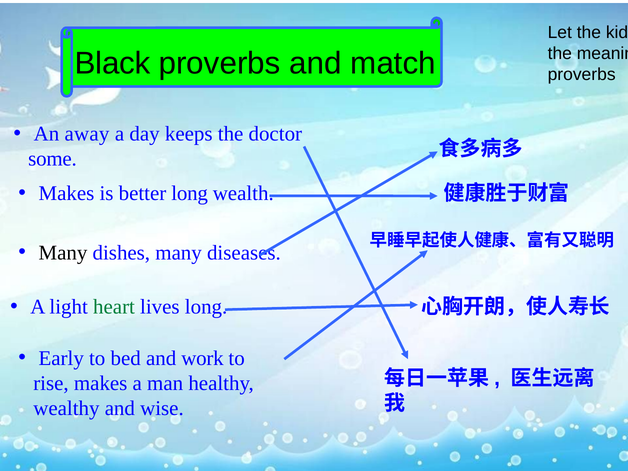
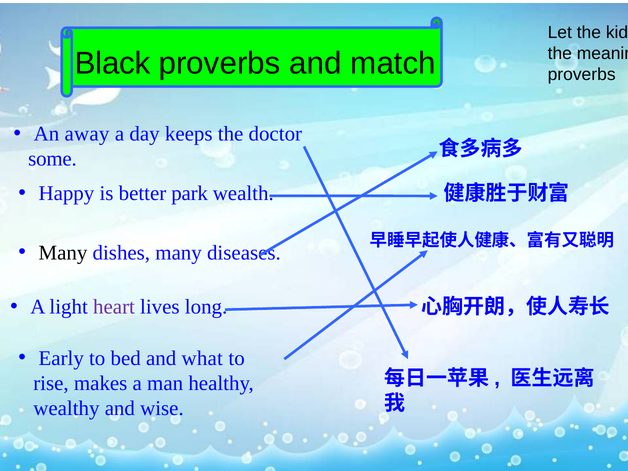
Makes: Makes -> Happy (66, 193)
better long: long -> park (190, 193)
heart colour: green -> purple (114, 307)
work: work -> what (202, 358)
